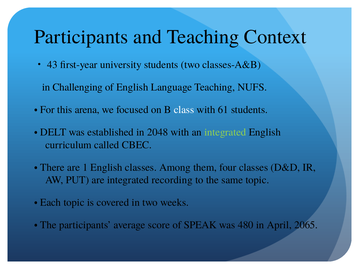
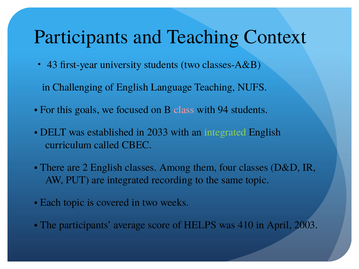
arena: arena -> goals (87, 110)
class colour: white -> pink (184, 110)
61: 61 -> 94 (223, 110)
2048: 2048 -> 2033 (158, 132)
1: 1 -> 2 (85, 168)
SPEAK: SPEAK -> HELPS (200, 225)
480: 480 -> 410 (246, 225)
2065: 2065 -> 2003 (306, 225)
